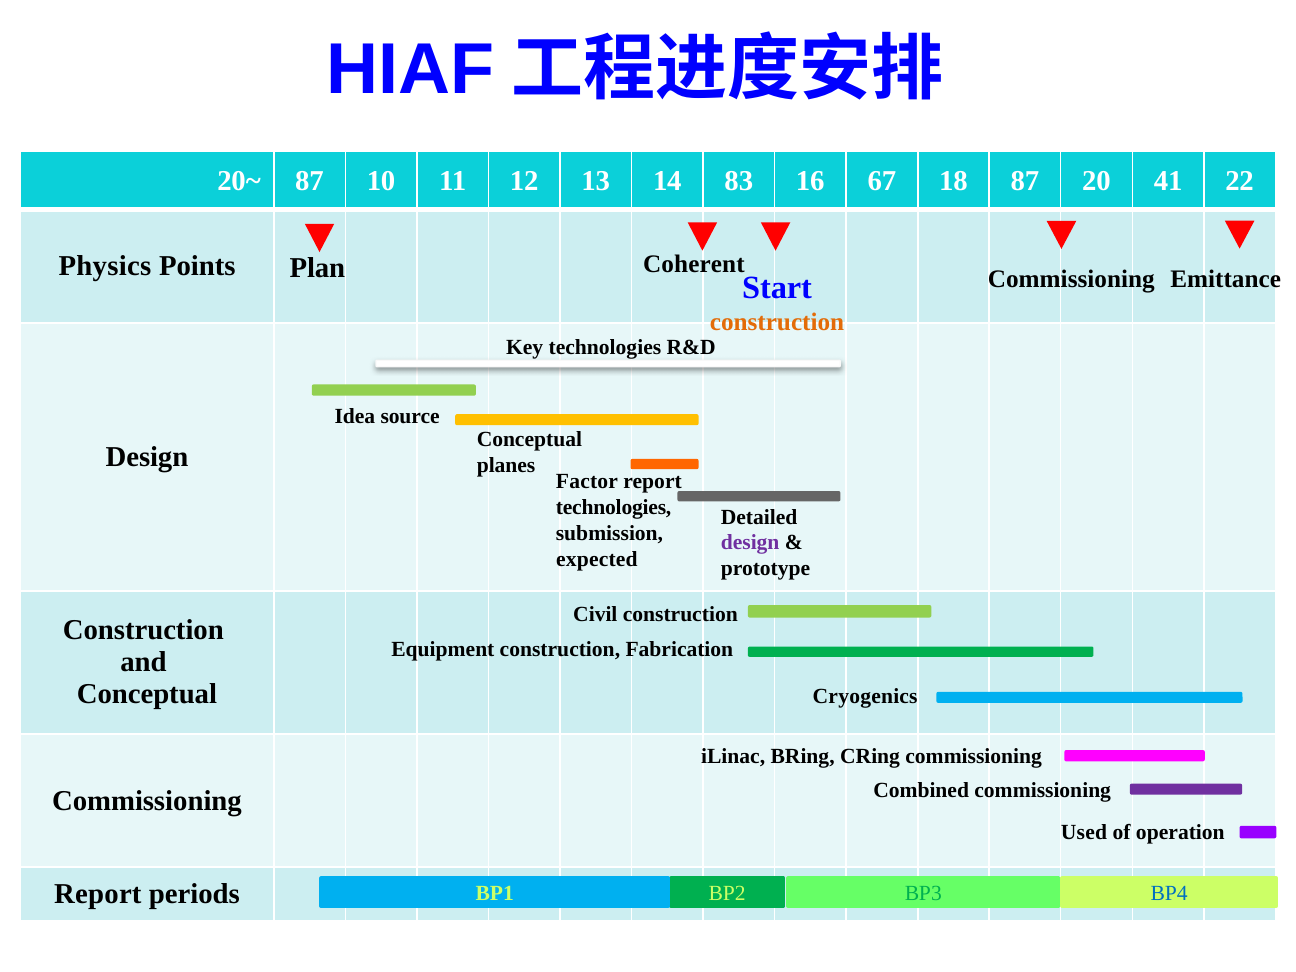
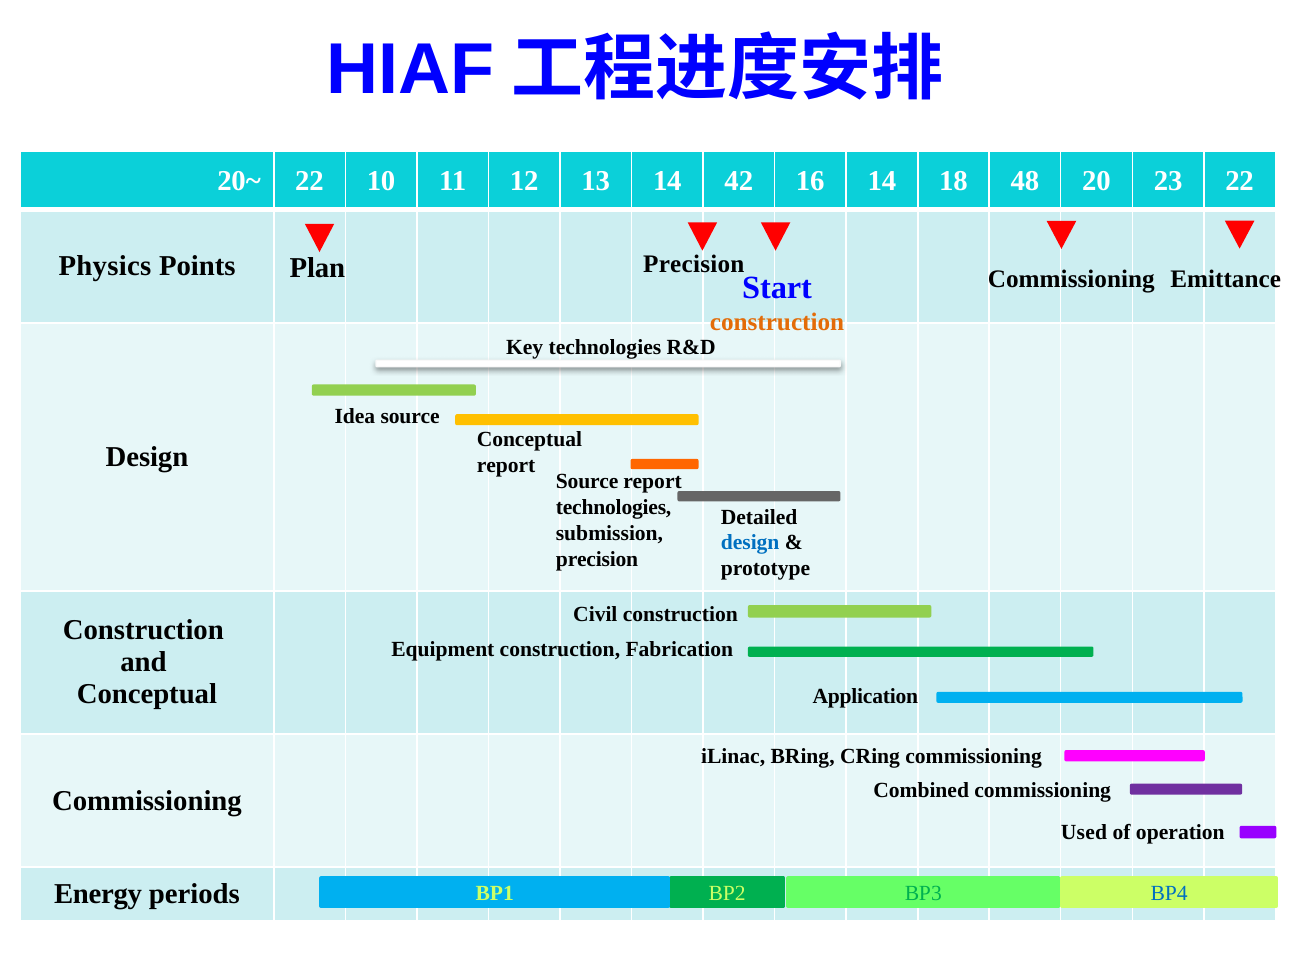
20~ 87: 87 -> 22 (310, 181)
83: 83 -> 42 (739, 181)
16 67: 67 -> 14 (882, 181)
18 87: 87 -> 48 (1025, 181)
41: 41 -> 23 (1168, 181)
Plan Coherent: Coherent -> Precision (694, 264)
planes: planes -> report (506, 465)
Factor: Factor -> Source (587, 482)
design colour: purple -> blue (750, 543)
expected: expected -> precision (597, 559)
Cryogenics: Cryogenics -> Application (865, 696)
Report: Report -> Energy (98, 894)
